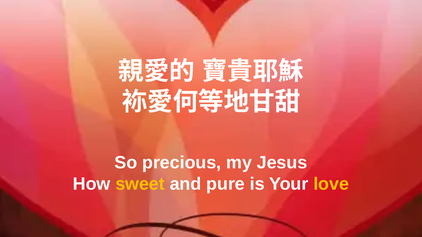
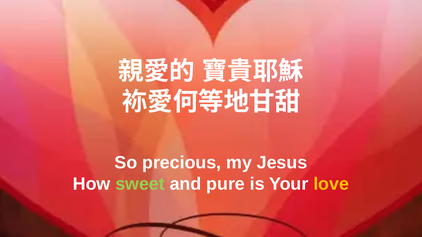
sweet colour: yellow -> light green (140, 184)
